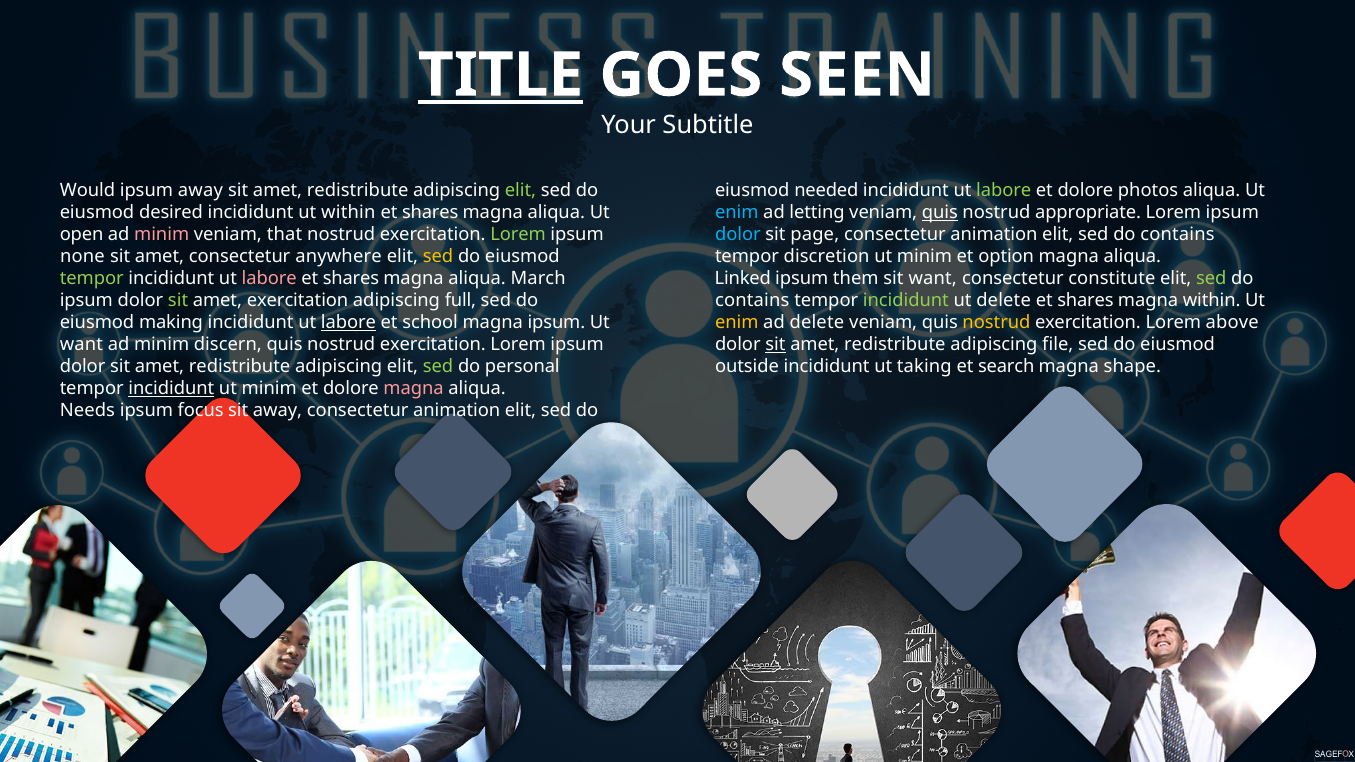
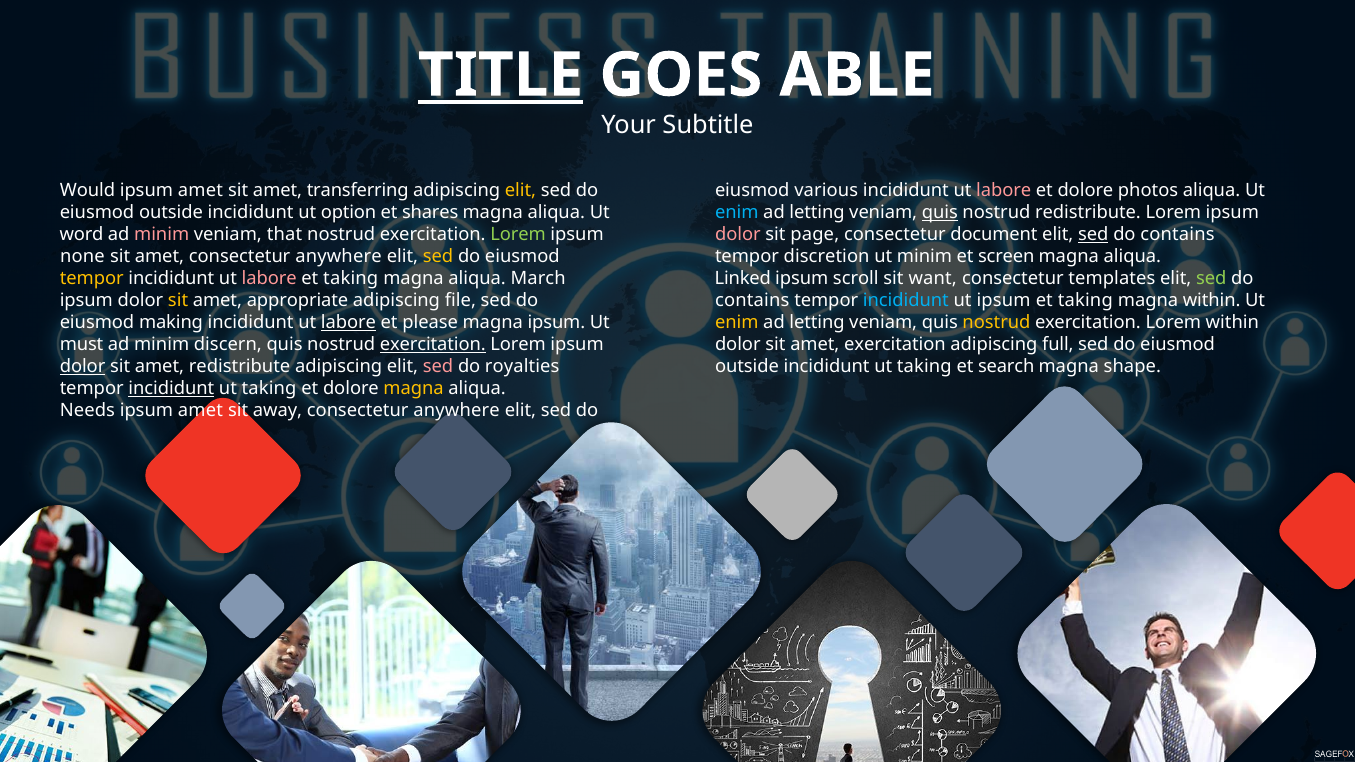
SEEN: SEEN -> ABLE (857, 75)
away: away -> amet (200, 191)
redistribute: redistribute -> transferring (358, 191)
elit colour: light green -> yellow (520, 191)
needed: needed -> various (826, 191)
labore colour: light green -> pink (1004, 191)
desired: desired -> outside (171, 213)
ut within: within -> option (348, 213)
nostrud appropriate: appropriate -> redistribute (1088, 213)
open: open -> word (82, 235)
dolor colour: light blue -> pink (738, 235)
animation: animation -> document (994, 235)
sed underline: none -> present (1093, 235)
option: option -> screen (1006, 257)
tempor colour: light green -> yellow (92, 279)
shares: shares -> taking (351, 279)
them: them -> scroll (856, 279)
constitute: constitute -> templates (1112, 279)
sit colour: light green -> yellow (178, 301)
amet exercitation: exercitation -> appropriate (298, 301)
full: full -> file (460, 301)
incididunt colour: light green -> light blue (906, 301)
ut delete: delete -> ipsum (1004, 301)
shares: shares -> taking (1085, 301)
school: school -> please (430, 323)
delete: delete -> letting (817, 323)
Lorem above: above -> within (1232, 323)
want: want -> must (82, 345)
exercitation underline: none -> present (433, 345)
sit underline: present -> none (775, 345)
redistribute: redistribute -> exercitation (895, 345)
file: file -> full (1058, 345)
dolor underline: none -> present (83, 367)
sed colour: light green -> pink (438, 367)
personal: personal -> royalties (522, 367)
minim: minim -> taking (269, 389)
magna colour: pink -> yellow (414, 389)
focus: focus -> amet (200, 411)
animation: animation -> anywhere (457, 411)
